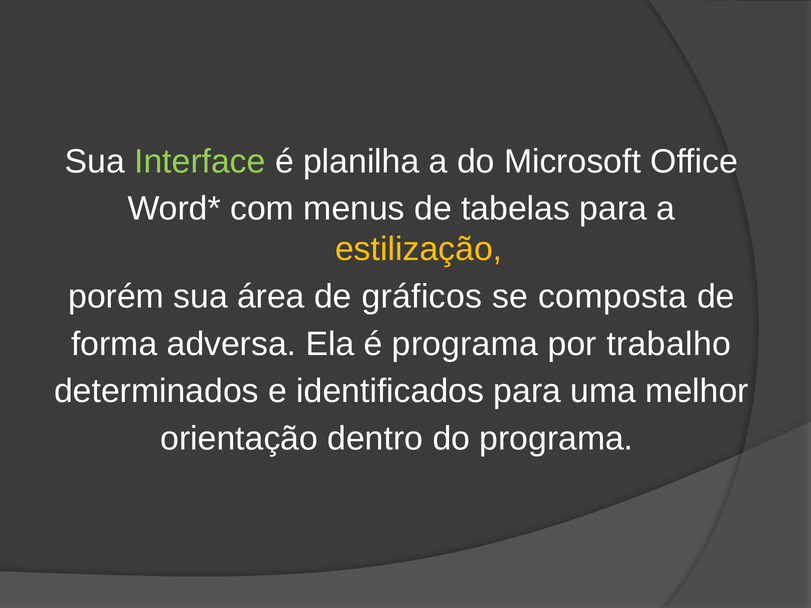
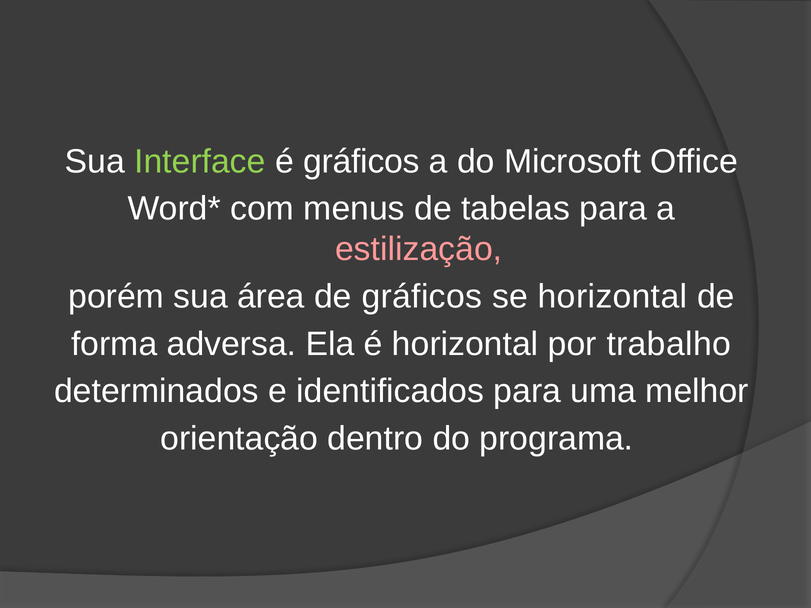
é planilha: planilha -> gráficos (361, 161)
estilização colour: yellow -> pink (419, 249)
se composta: composta -> horizontal (613, 297)
é programa: programa -> horizontal (465, 344)
